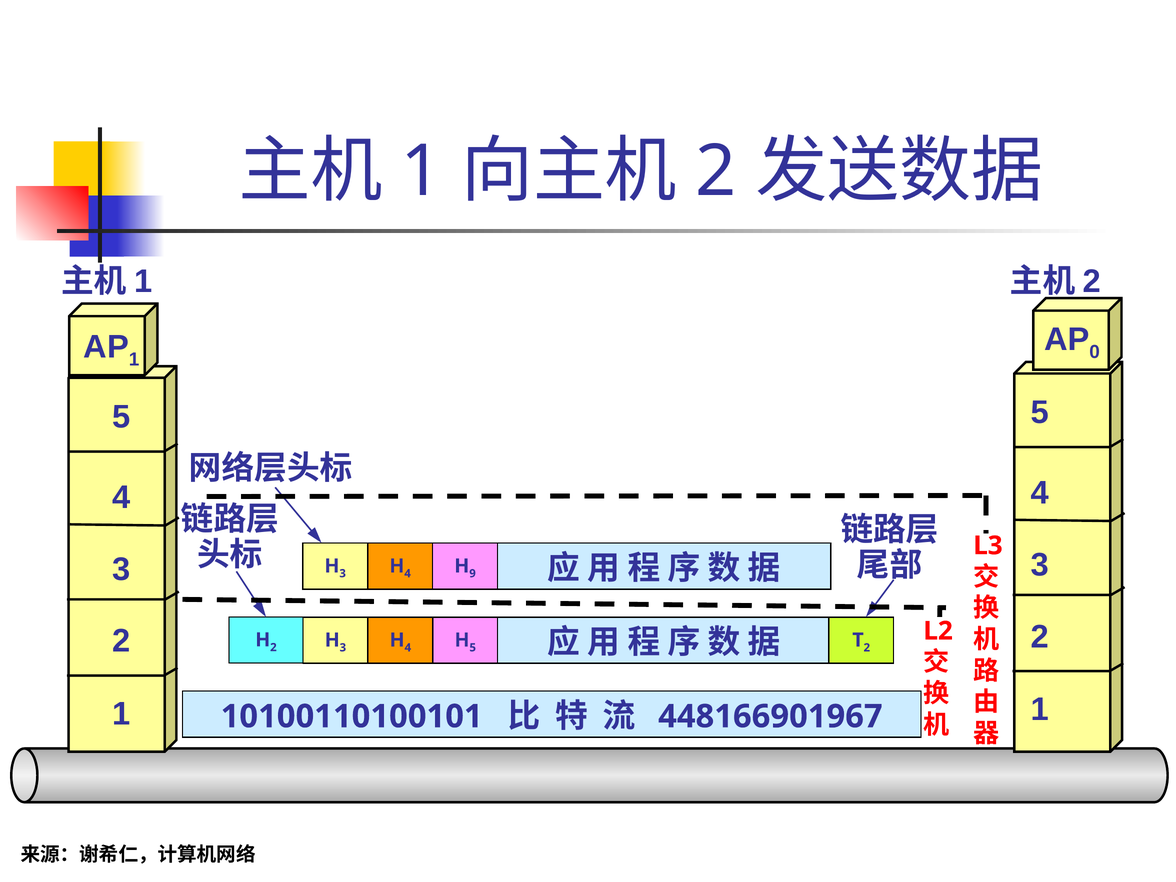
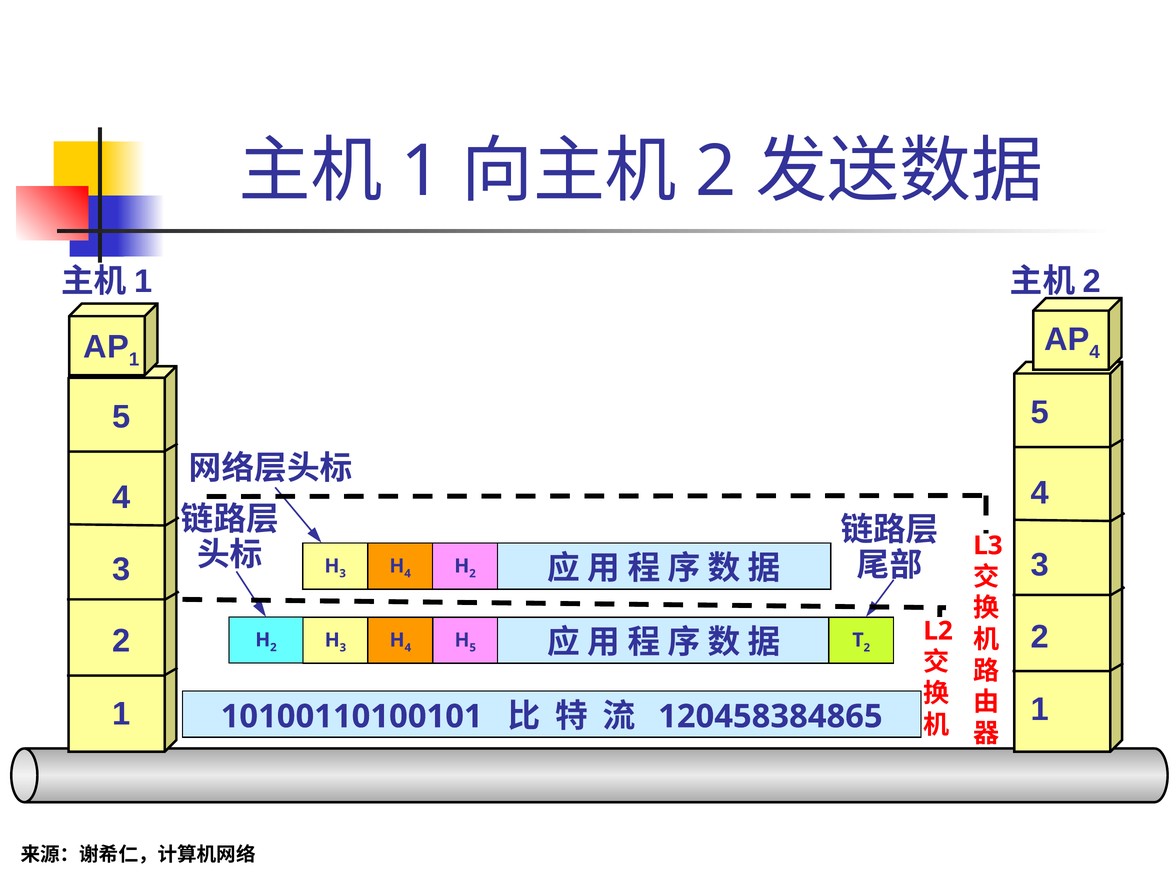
0: 0 -> 4 (1095, 352)
9: 9 -> 2 (473, 573)
448166901967: 448166901967 -> 120458384865 (770, 716)
